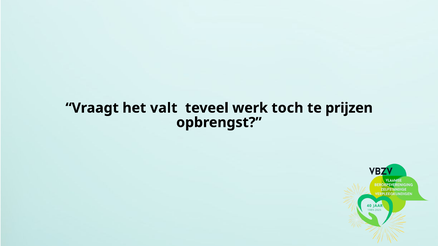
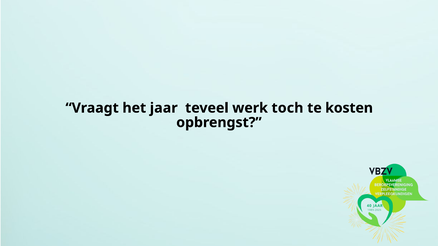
valt: valt -> jaar (164, 108)
prijzen: prijzen -> kosten (349, 108)
